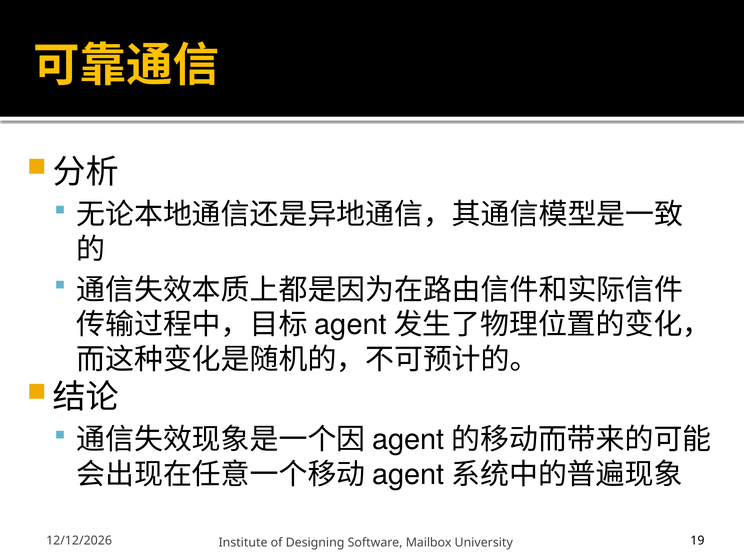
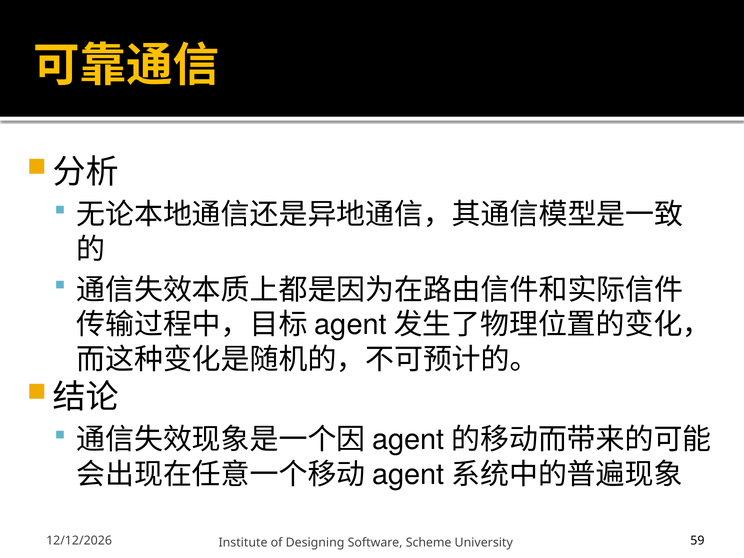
Mailbox: Mailbox -> Scheme (429, 543)
19: 19 -> 59 (697, 541)
